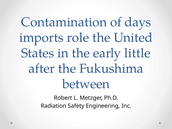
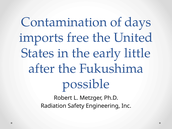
role: role -> free (78, 38)
between: between -> possible (86, 84)
